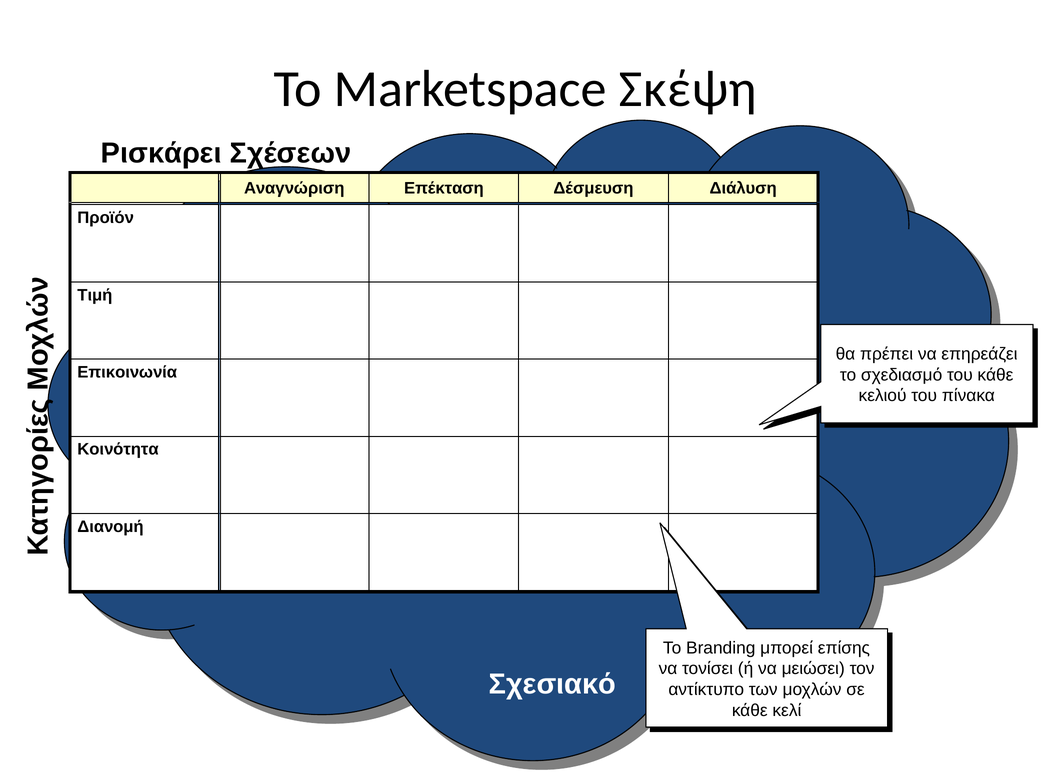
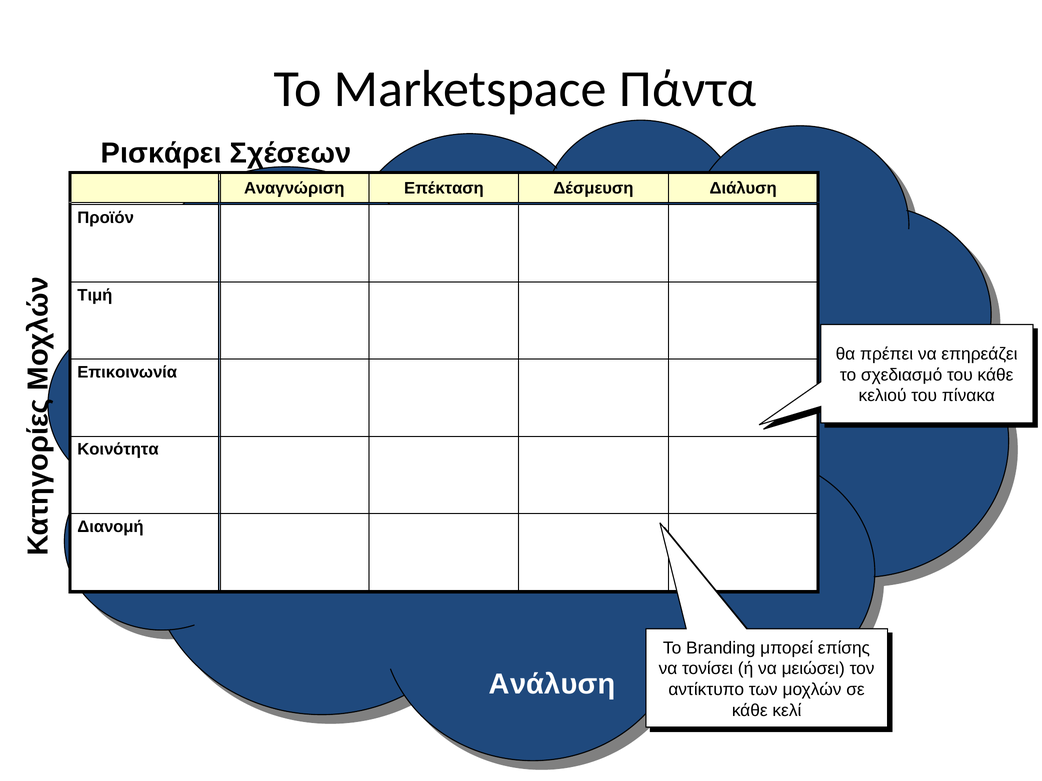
Σκέψη: Σκέψη -> Πάντα (688, 89)
Σχεσιακό: Σχεσιακό -> Ανάλυση (552, 685)
